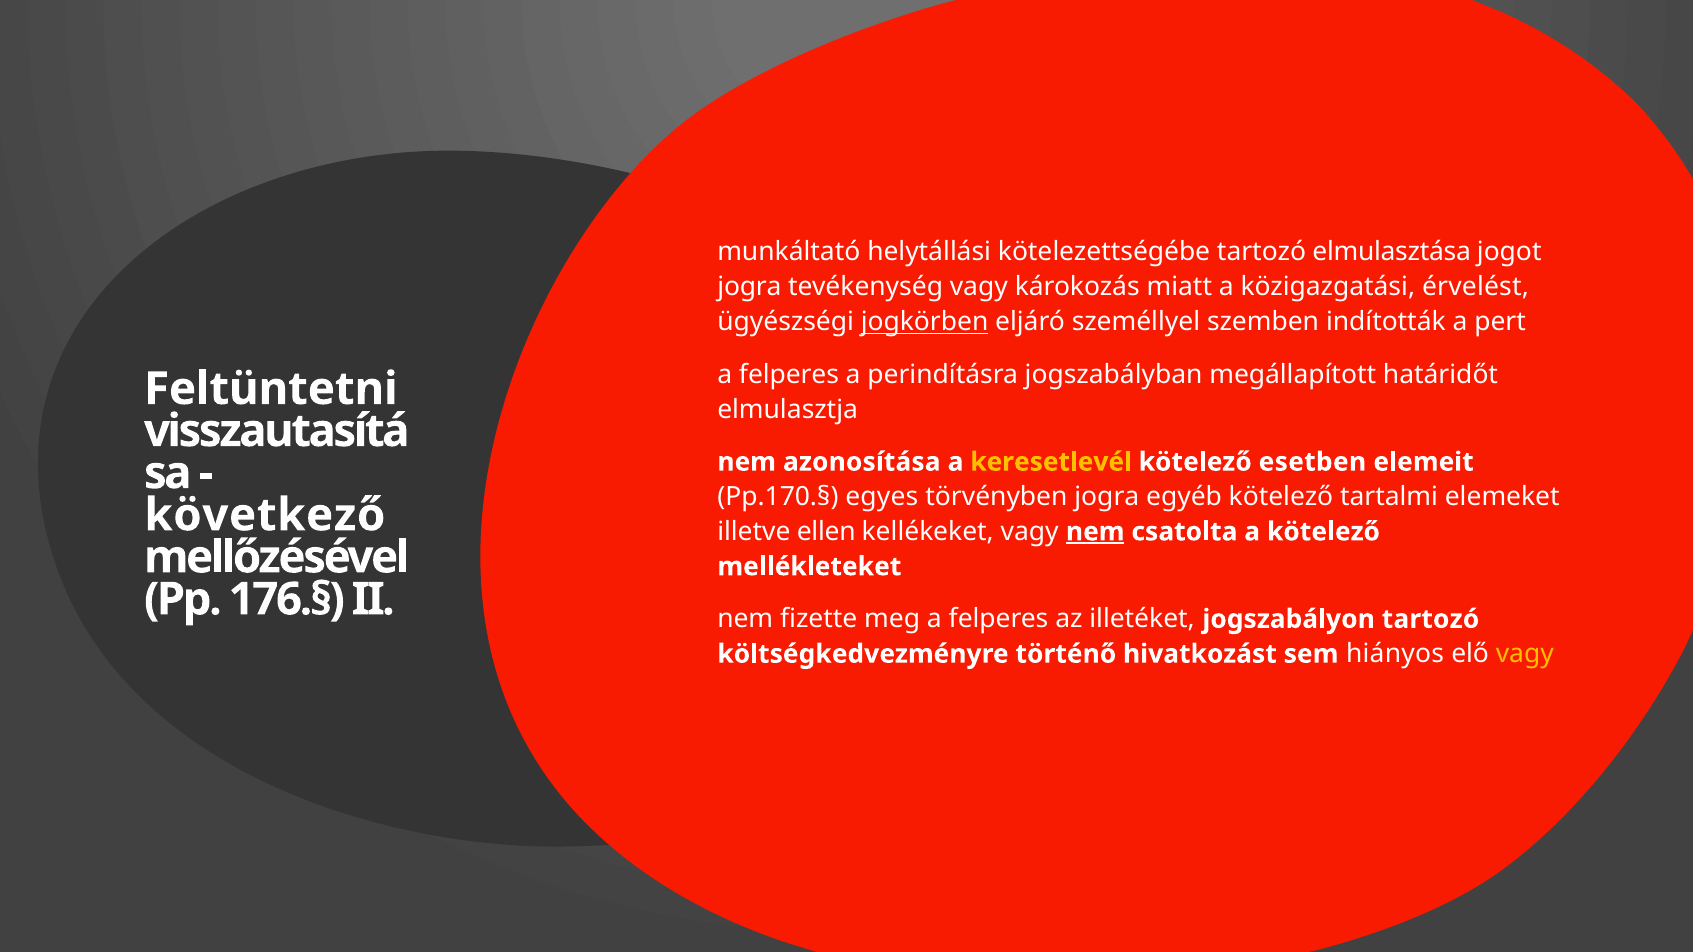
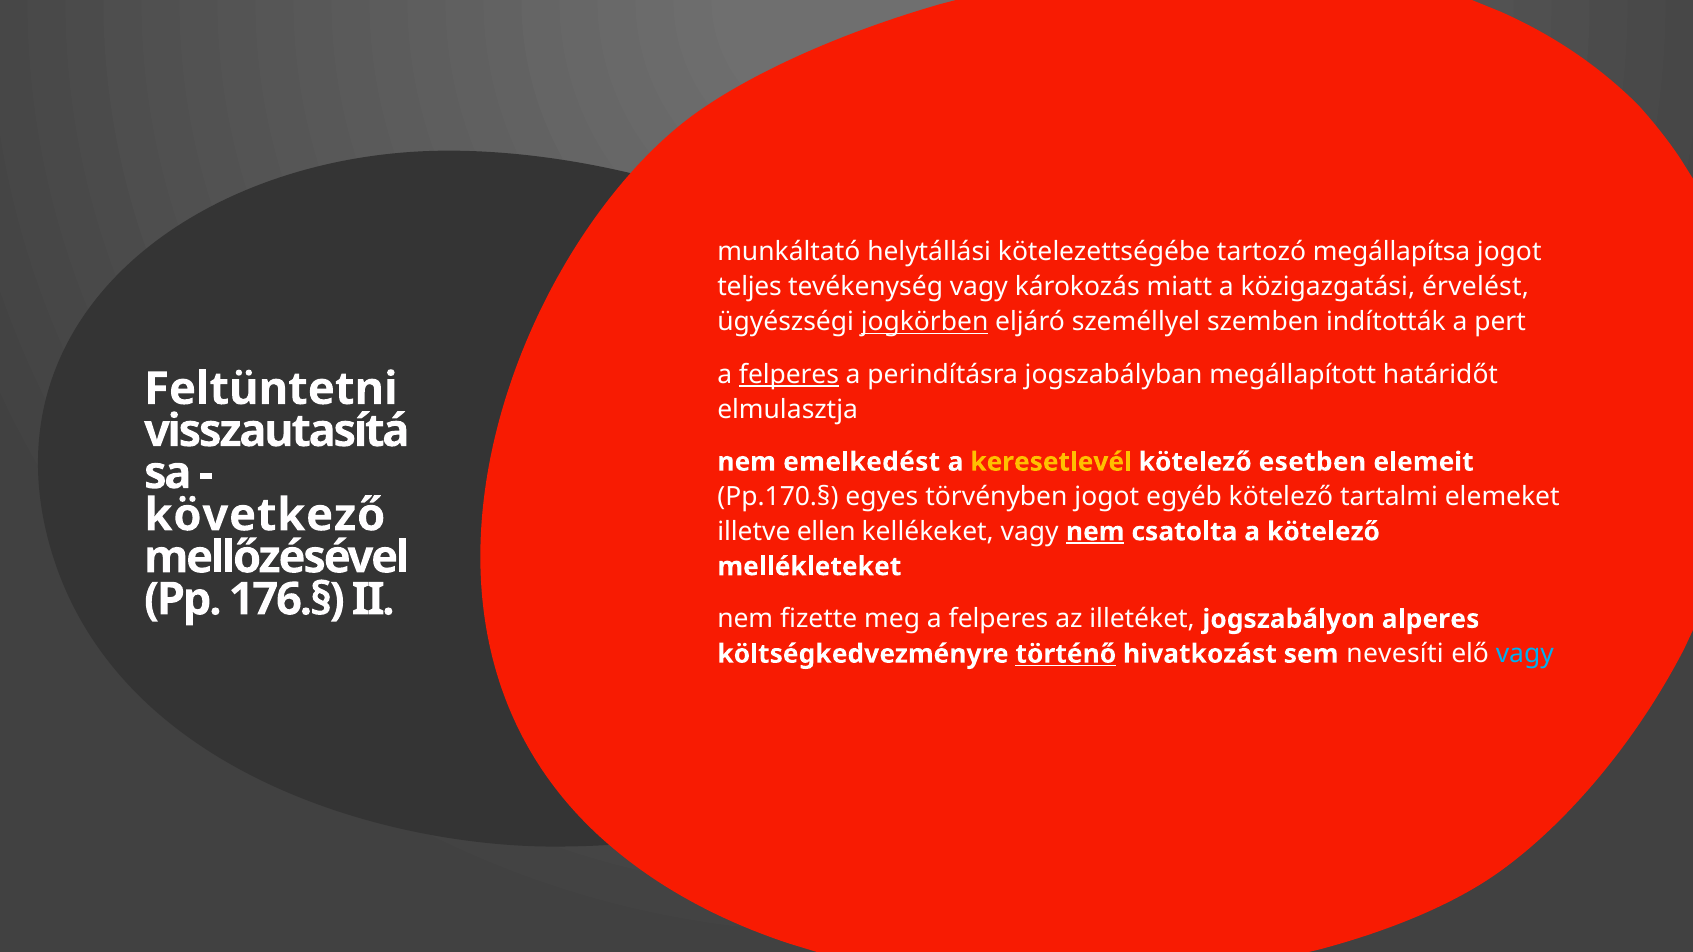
elmulasztása: elmulasztása -> megállapítsa (1392, 252)
jogra: jogra -> teljes (750, 287)
felperes underline: none -> present (789, 375)
azonosítása: azonosítása -> emelkedést (862, 462)
törvényben jogra: jogra -> jogot (1107, 497)
jogszabályon tartozó: tartozó -> alperes (1431, 619)
történő underline: none -> present (1066, 654)
hiányos: hiányos -> nevesíti (1395, 654)
vagy colour: yellow -> light blue (1525, 654)
